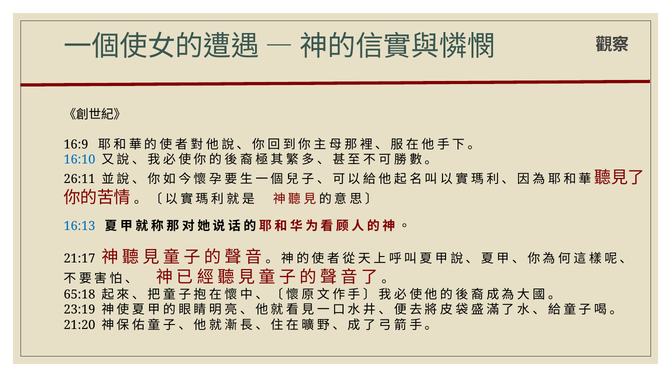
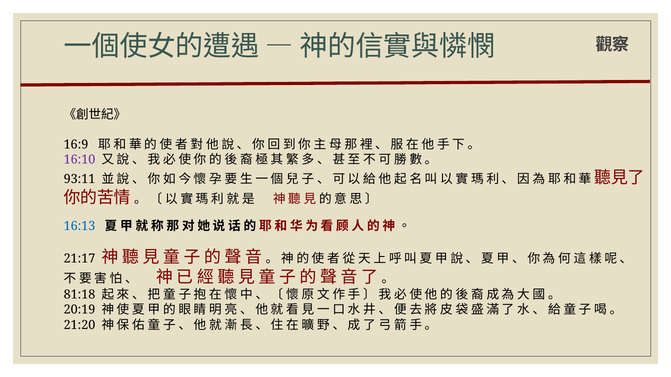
16:10 colour: blue -> purple (80, 160)
26:11: 26:11 -> 93:11 (80, 179)
65:18: 65:18 -> 81:18 (80, 295)
23:19: 23:19 -> 20:19 (80, 310)
